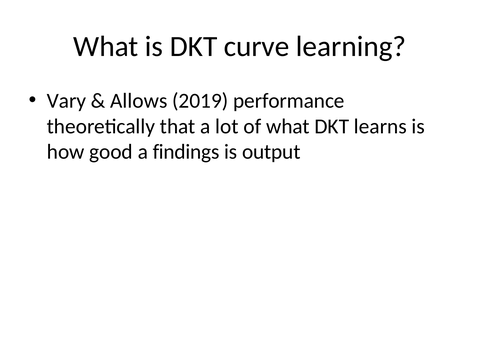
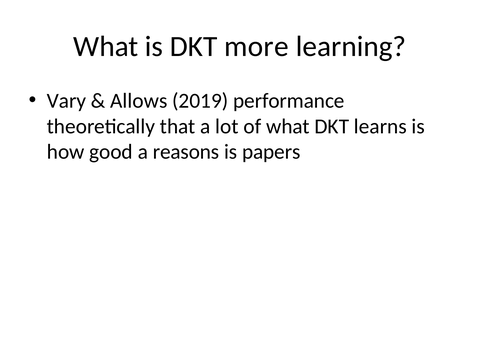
curve: curve -> more (256, 46)
findings: findings -> reasons (186, 152)
output: output -> papers (271, 152)
